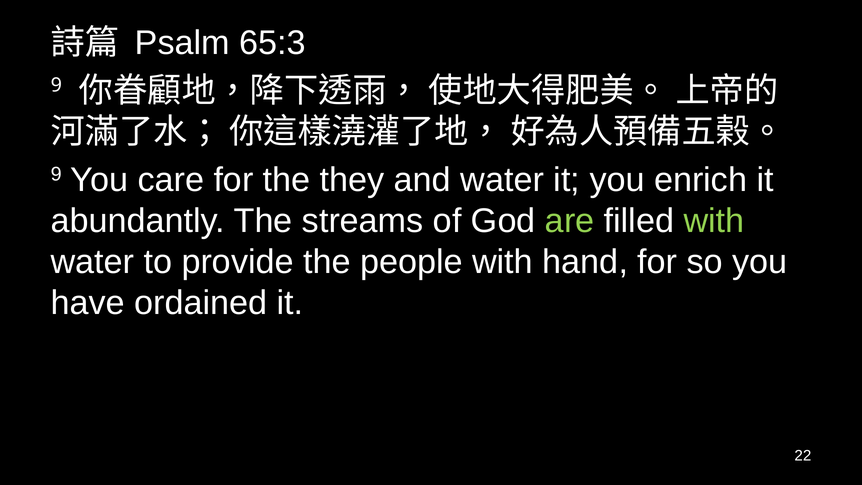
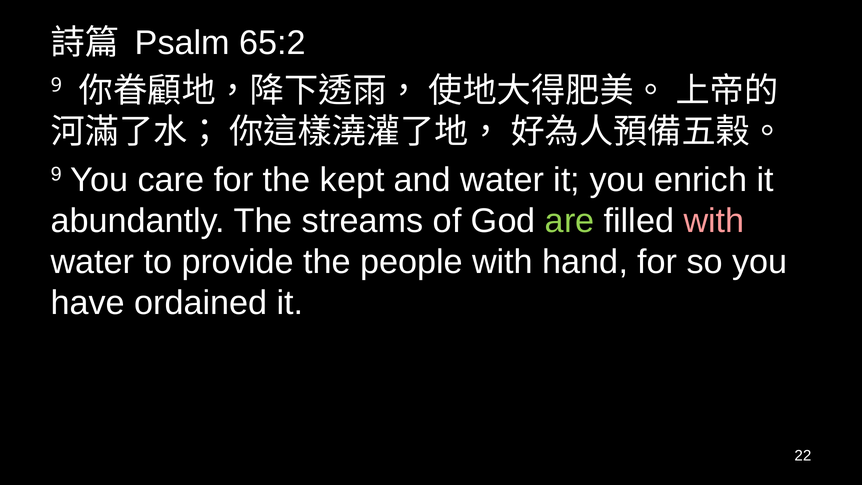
65:3: 65:3 -> 65:2 (272, 43)
they: they -> kept (352, 180)
with colour: light green -> pink (714, 221)
